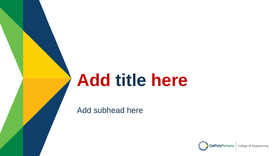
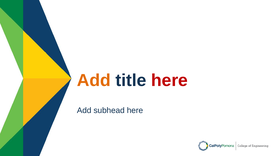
Add colour: red -> orange (94, 81)
